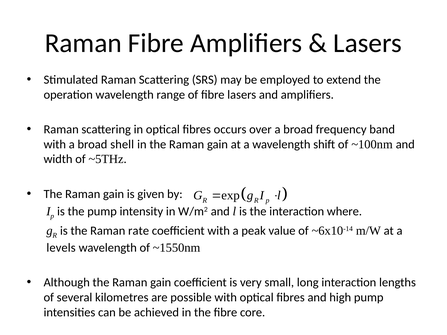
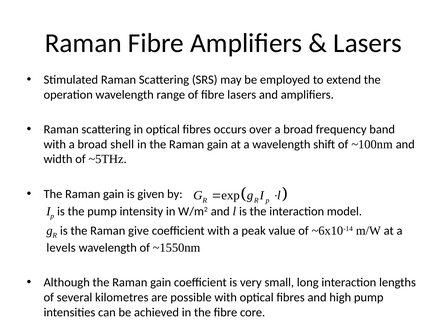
where: where -> model (344, 212)
rate: rate -> give (139, 231)
